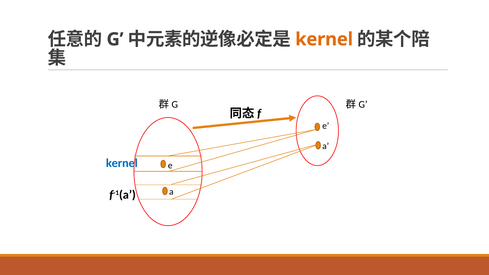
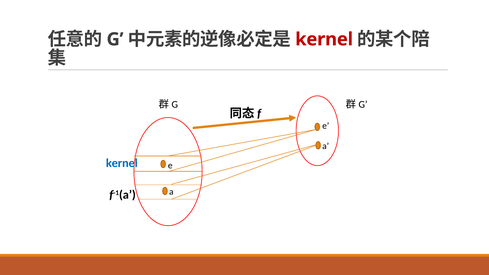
kernel colour: orange -> red (324, 39)
